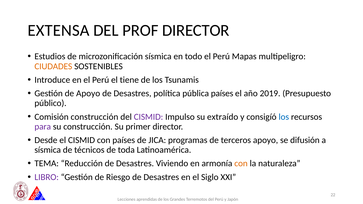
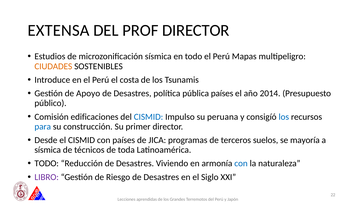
tiene: tiene -> costa (129, 80)
2019: 2019 -> 2014 (270, 94)
Comisión construcción: construcción -> edificaciones (95, 117)
CISMID colour: purple -> blue (148, 117)
extraído: extraído -> peruana (223, 117)
para colour: purple -> blue (43, 127)
terceros apoyo: apoyo -> suelos (266, 140)
difusión: difusión -> mayoría (305, 140)
TEMA: TEMA -> TODO (47, 164)
con colour: orange -> blue (241, 164)
